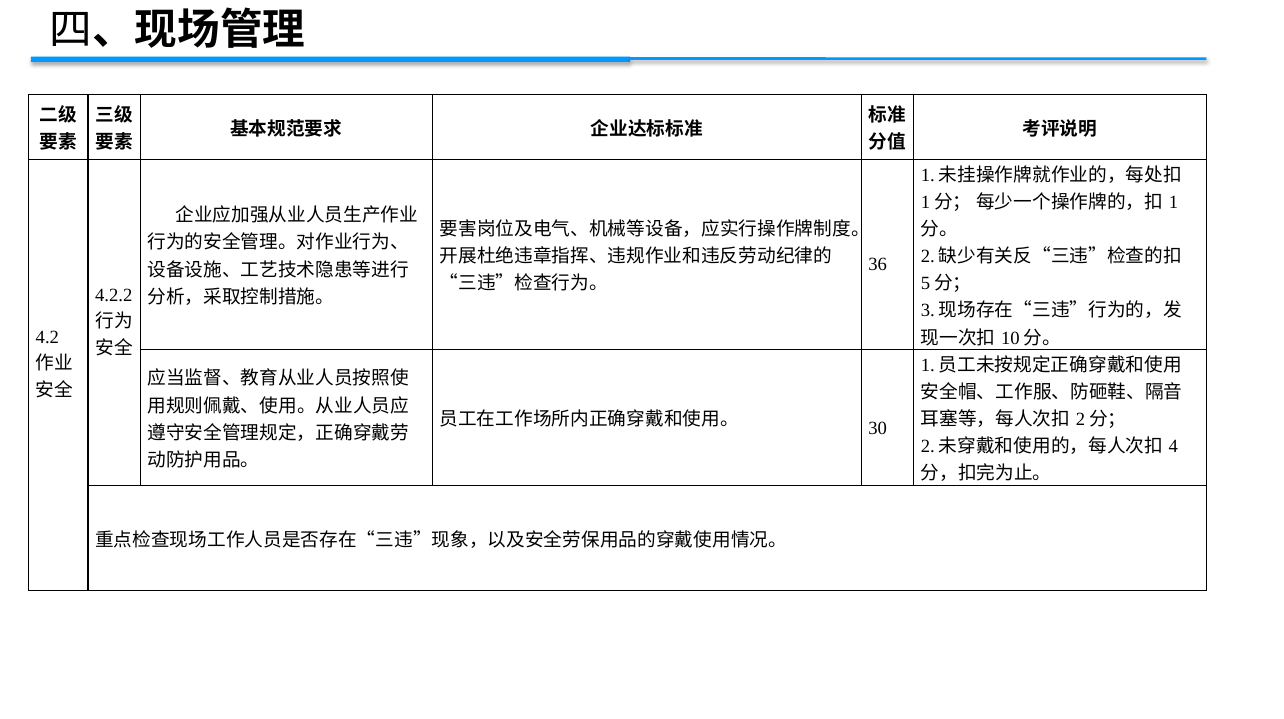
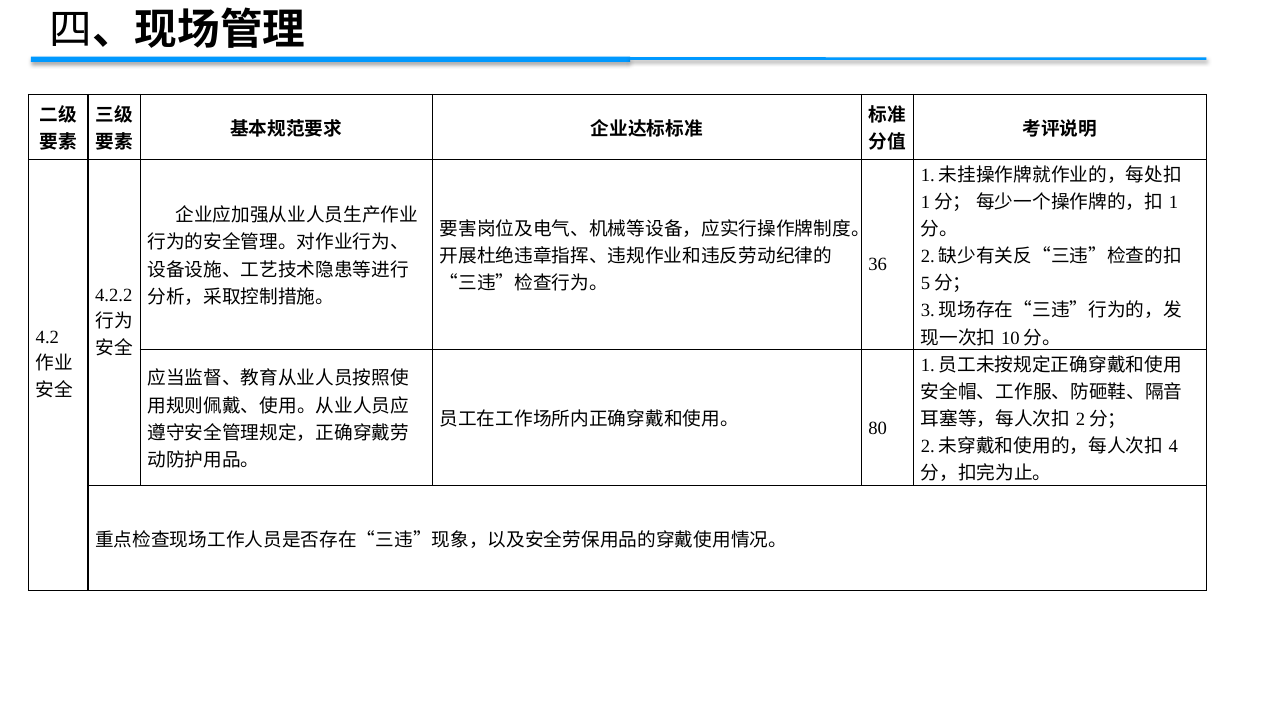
30: 30 -> 80 (878, 428)
